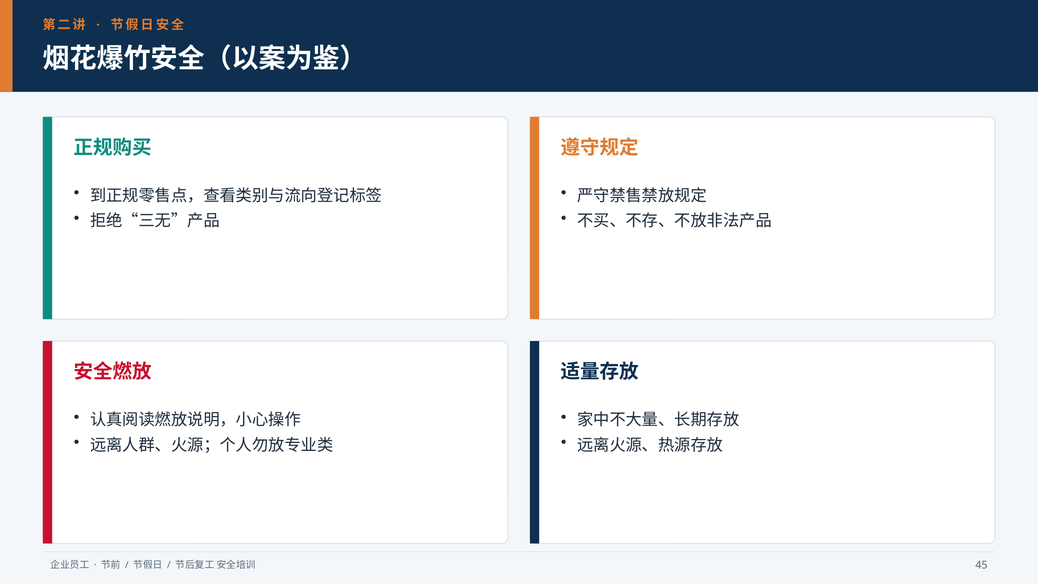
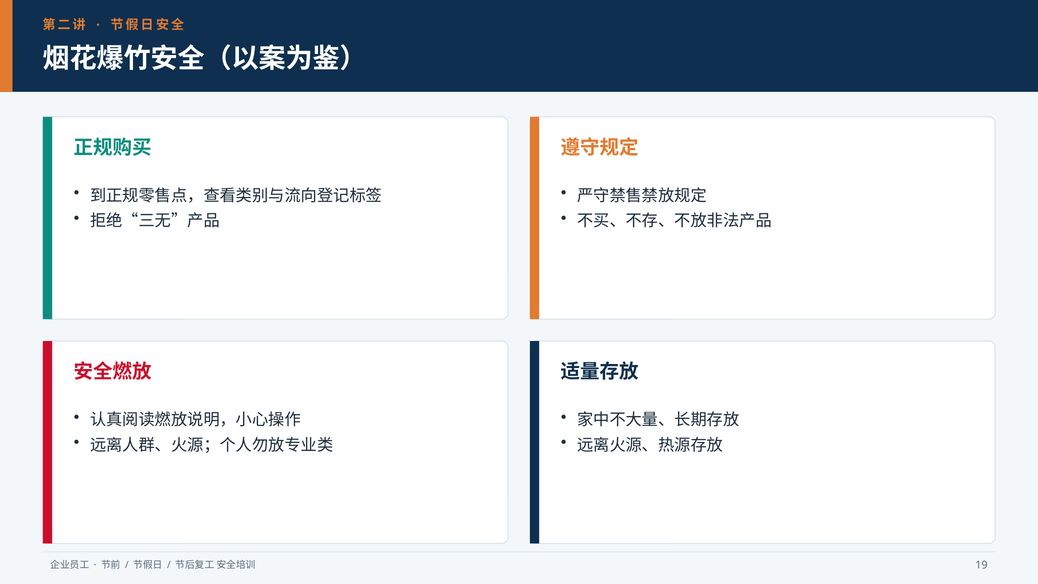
45: 45 -> 19 (981, 565)
